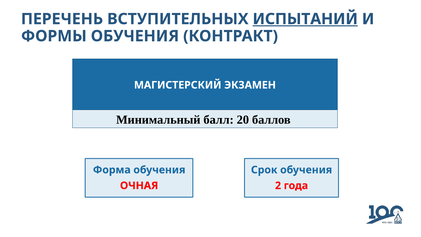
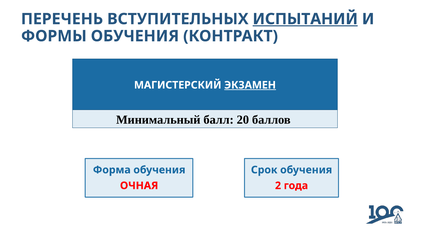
ЭКЗАМЕН underline: none -> present (250, 85)
